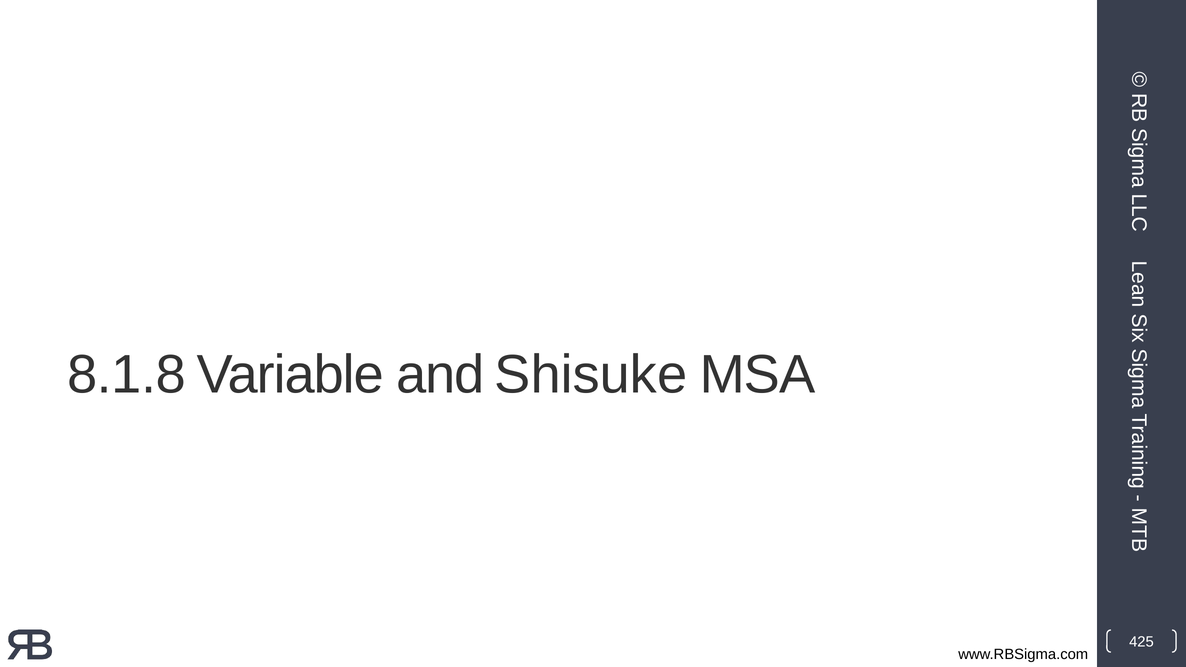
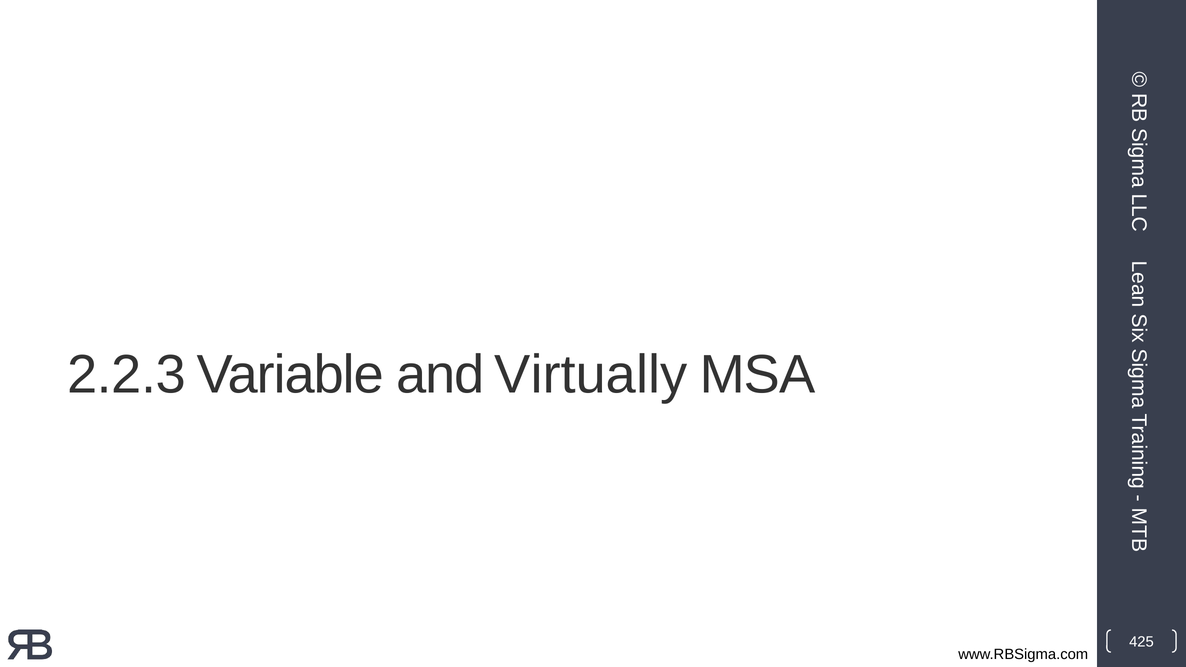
8.1.8: 8.1.8 -> 2.2.3 (126, 375)
Shisuke: Shisuke -> Virtually (591, 375)
